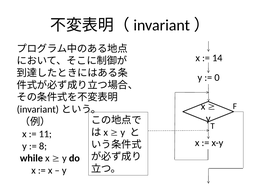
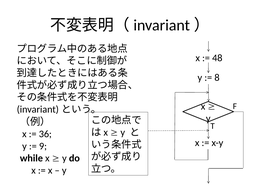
14: 14 -> 48 (217, 58)
0: 0 -> 8 (217, 78)
11: 11 -> 36 (45, 134)
8: 8 -> 9 (43, 146)
